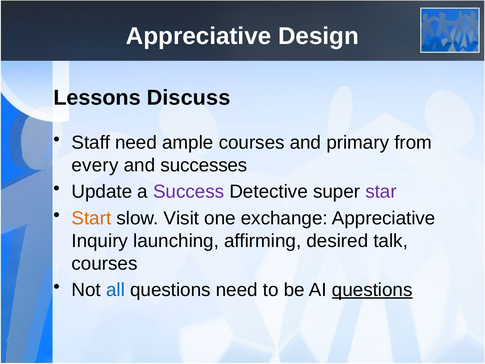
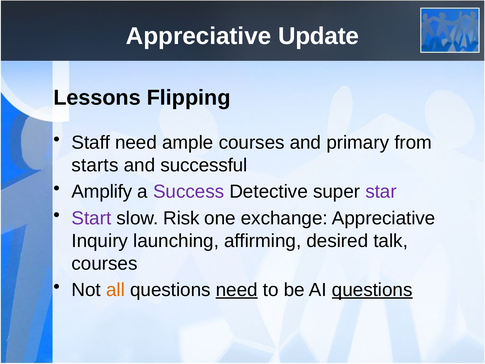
Design: Design -> Update (319, 36)
Discuss: Discuss -> Flipping (189, 98)
every: every -> starts (95, 165)
successes: successes -> successful (204, 165)
Update: Update -> Amplify (102, 192)
Start colour: orange -> purple (91, 218)
Visit: Visit -> Risk (181, 218)
all colour: blue -> orange (115, 290)
need underline: none -> present (237, 290)
